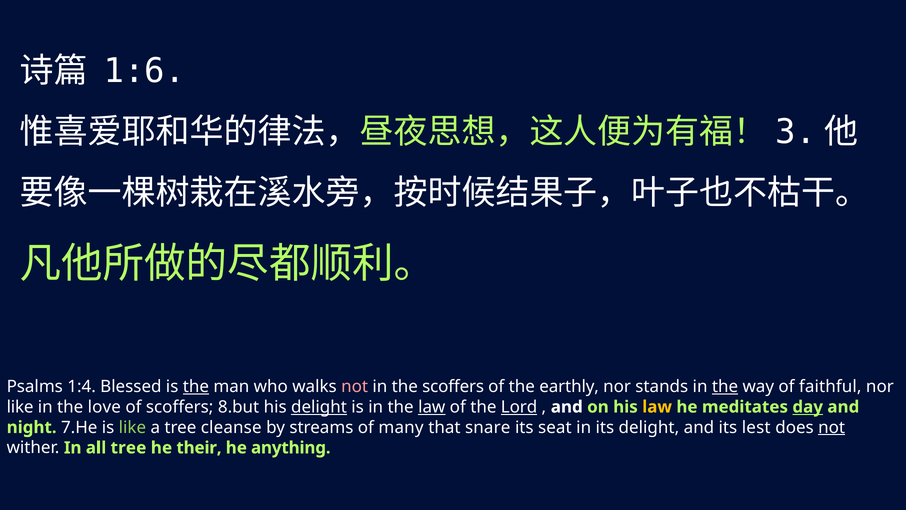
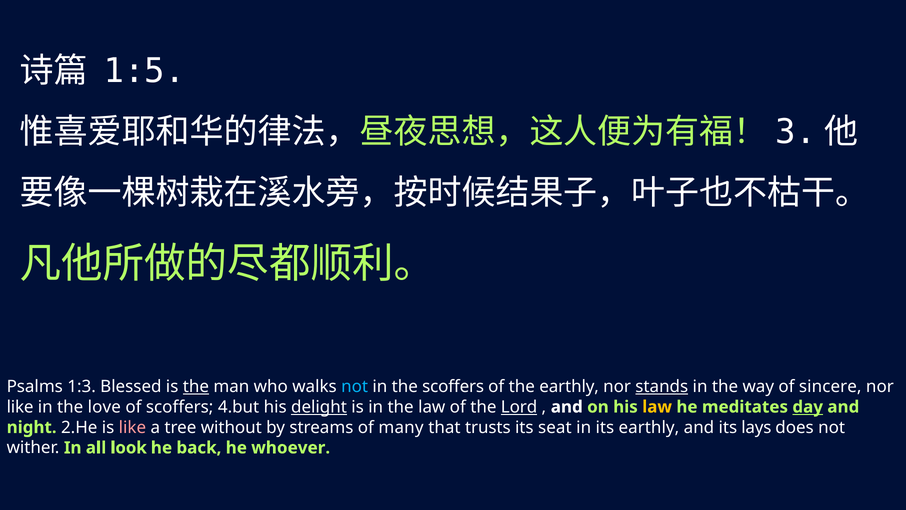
1:6: 1:6 -> 1:5 (144, 71)
1:4: 1:4 -> 1:3 (82, 386)
not colour: pink -> light blue (355, 386)
stands underline: none -> present (662, 386)
the underline: present -> none (725, 386)
faithful: faithful -> sincere (830, 386)
8.but: 8.but -> 4.but (239, 407)
law underline: present -> none (432, 407)
7.He: 7.He -> 2.He (79, 427)
like colour: light green -> pink (132, 427)
cleanse: cleanse -> without (231, 427)
snare: snare -> trusts (488, 427)
its delight: delight -> earthly (649, 427)
lest: lest -> lays (756, 427)
not underline: present -> none (832, 427)
all tree: tree -> look (129, 447)
their: their -> back (199, 447)
anything: anything -> whoever (291, 447)
